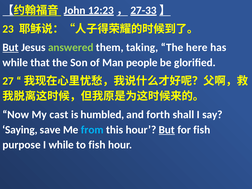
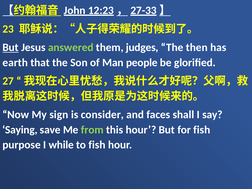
taking: taking -> judges (142, 47)
here: here -> then (197, 47)
while: while -> earth (15, 63)
cast: cast -> sign (59, 115)
humbled: humbled -> consider (102, 115)
forth: forth -> faces (158, 115)
from colour: light blue -> light green (92, 130)
But underline: present -> none (167, 130)
